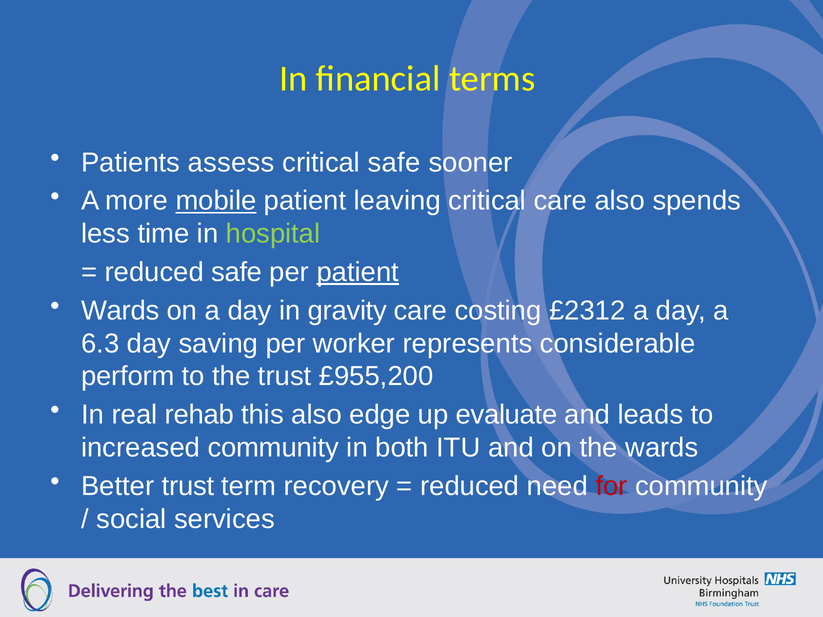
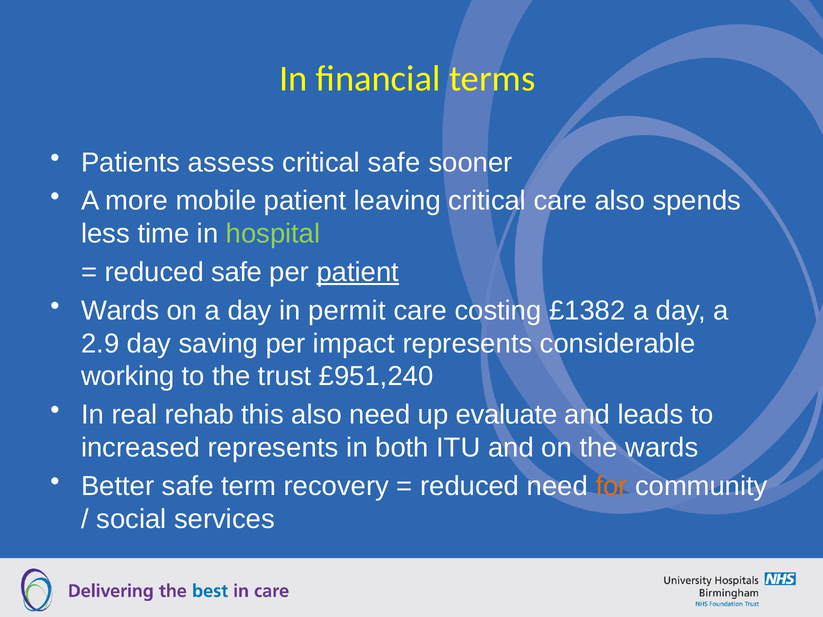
mobile underline: present -> none (216, 201)
gravity: gravity -> permit (347, 311)
£2312: £2312 -> £1382 (587, 311)
6.3: 6.3 -> 2.9 (100, 344)
worker: worker -> impact (354, 344)
perform: perform -> working (128, 377)
£955,200: £955,200 -> £951,240 (376, 377)
also edge: edge -> need (380, 415)
increased community: community -> represents (273, 448)
Better trust: trust -> safe (188, 486)
for colour: red -> orange (612, 486)
